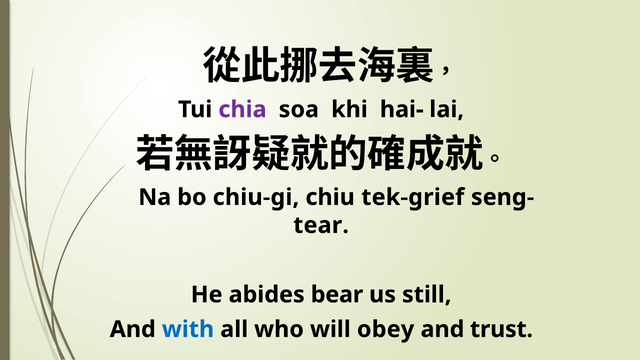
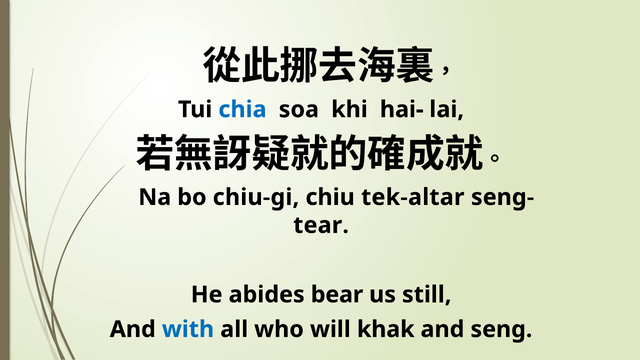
chia colour: purple -> blue (242, 110)
tek-grief: tek-grief -> tek-altar (413, 197)
obey: obey -> khak (386, 329)
trust: trust -> seng (501, 329)
